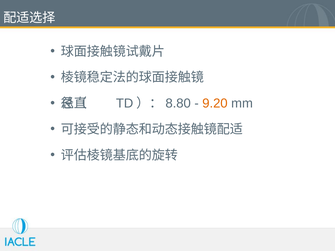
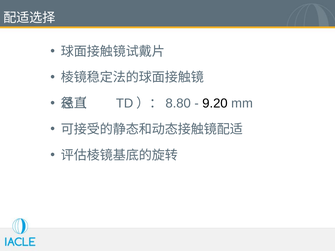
9.20 colour: orange -> black (215, 104)
